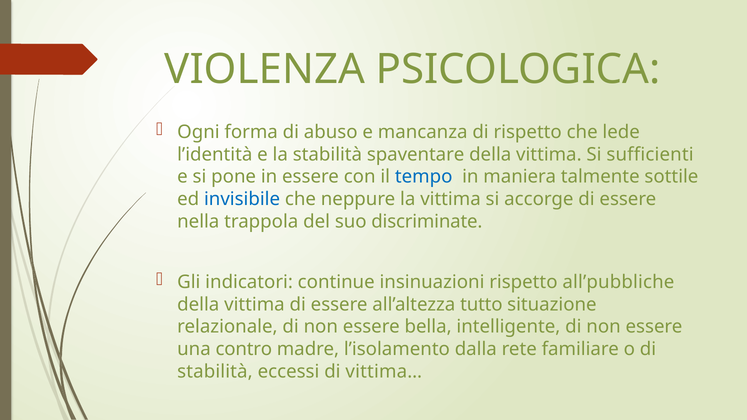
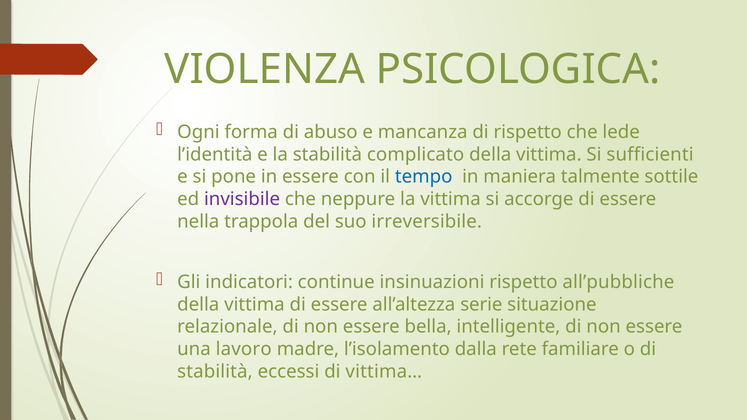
spaventare: spaventare -> complicato (416, 154)
invisibile colour: blue -> purple (242, 199)
discriminate: discriminate -> irreversibile (427, 222)
tutto: tutto -> serie (481, 304)
contro: contro -> lavoro (244, 349)
